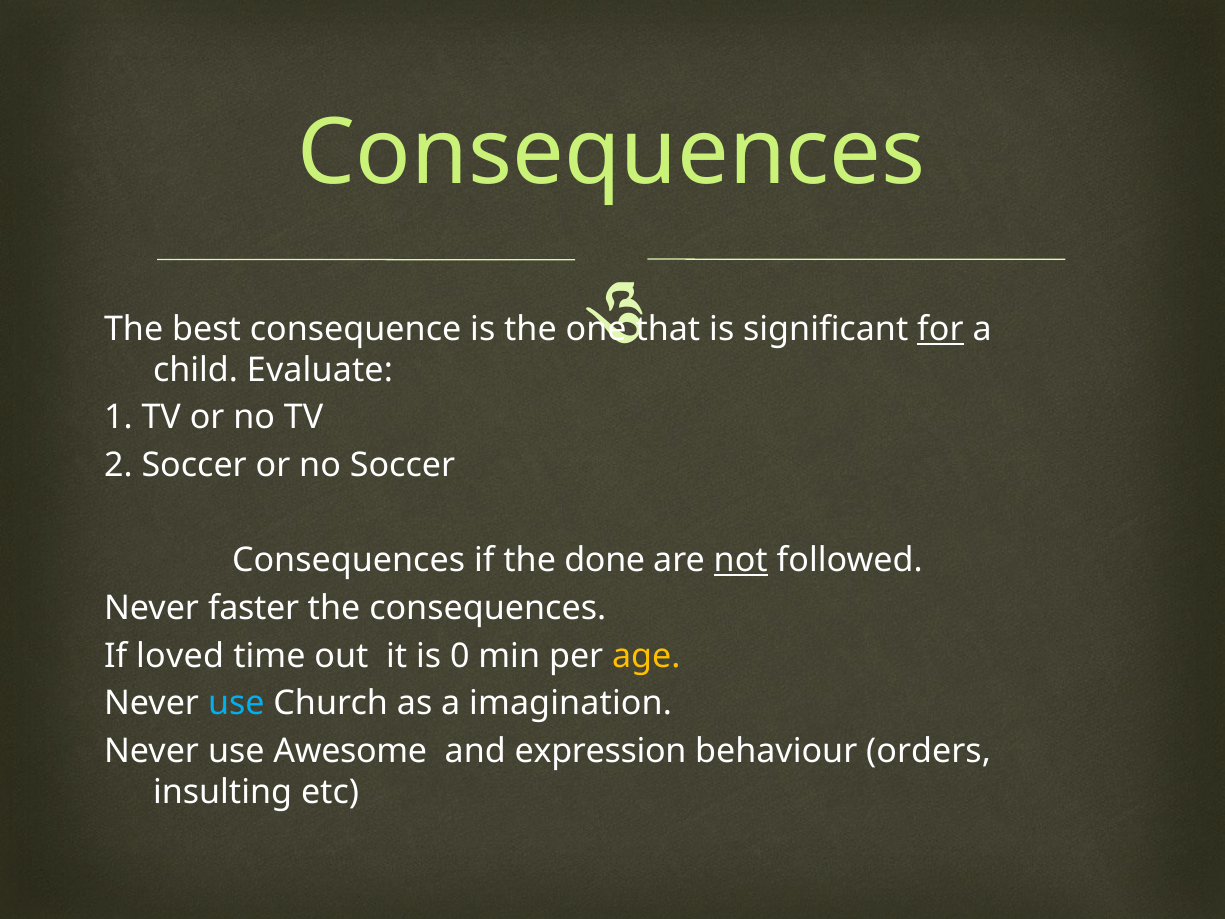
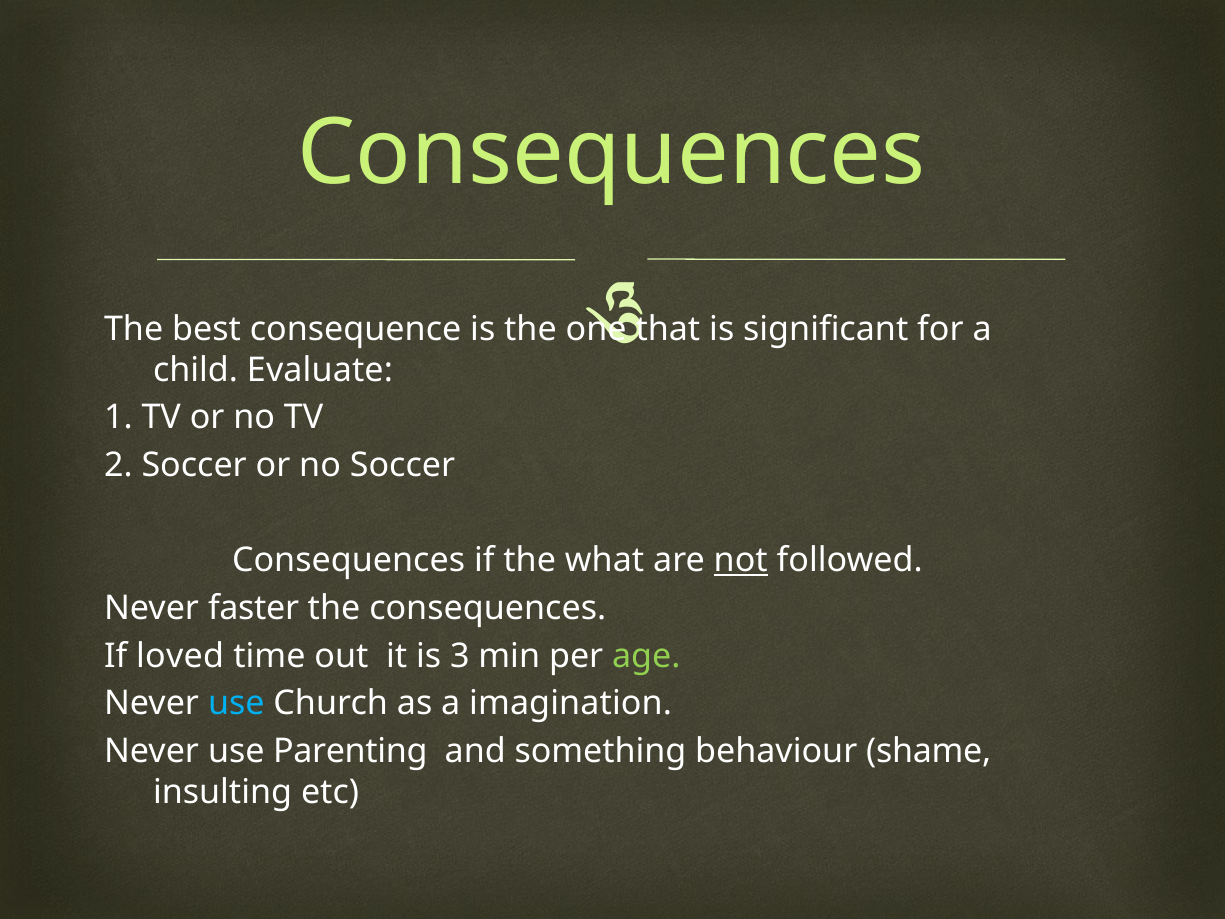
for underline: present -> none (940, 329)
done: done -> what (605, 560)
0: 0 -> 3 (460, 656)
age colour: yellow -> light green (646, 656)
Awesome: Awesome -> Parenting (350, 751)
expression: expression -> something (600, 751)
orders: orders -> shame (929, 751)
